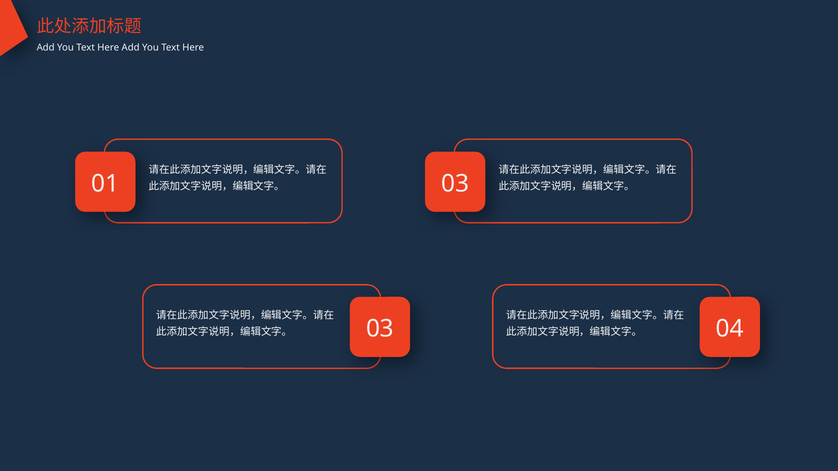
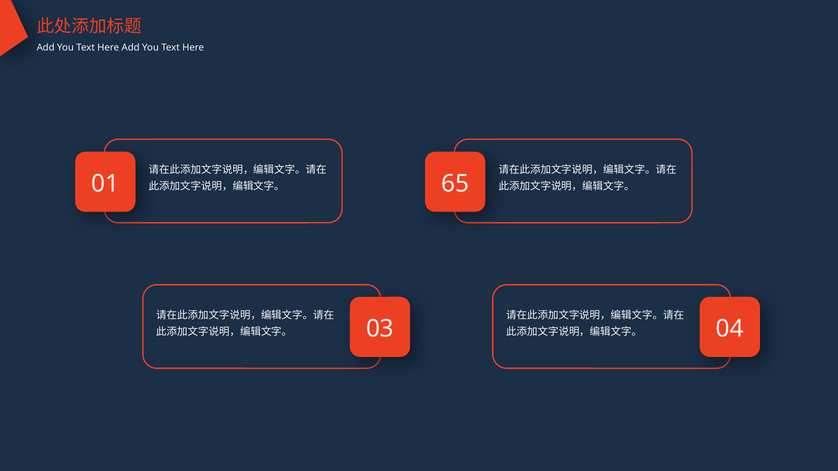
03: 03 -> 65 (455, 184)
